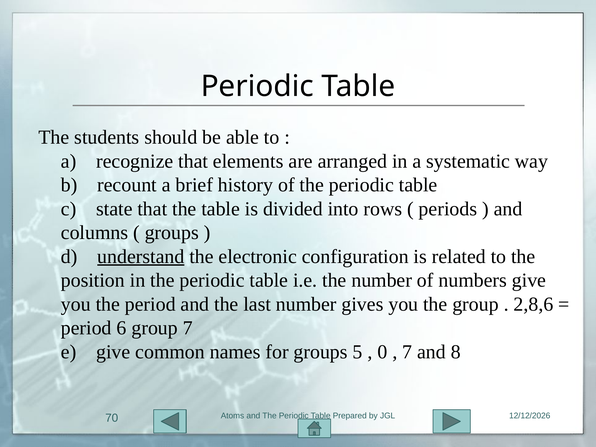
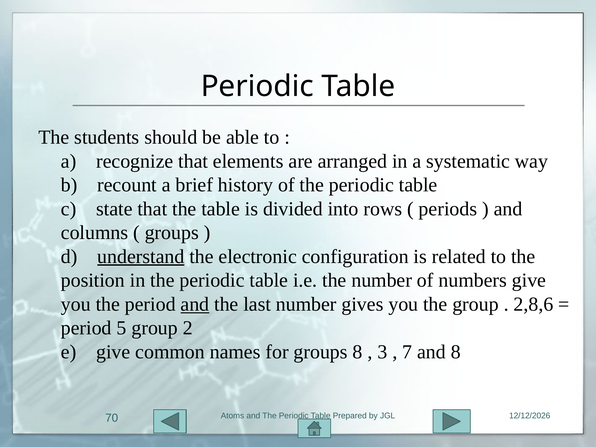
and underline: none -> present (195, 304)
6: 6 -> 5 (122, 328)
group 7: 7 -> 2 (188, 328)
groups 5: 5 -> 8 (358, 352)
0: 0 -> 3 (382, 352)
